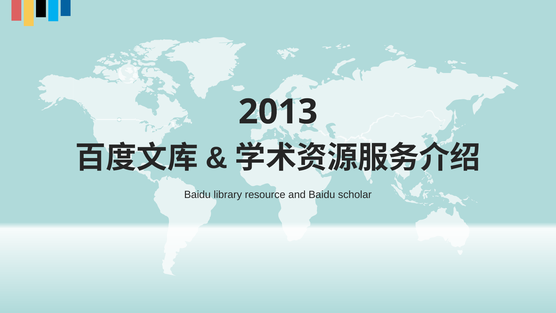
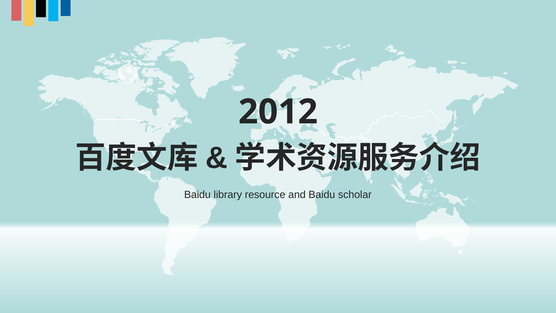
2013: 2013 -> 2012 (278, 112)
